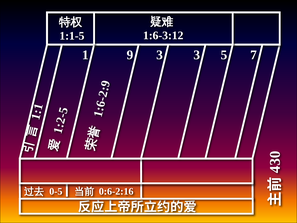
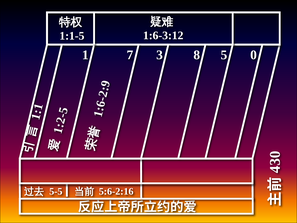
1 9: 9 -> 7 (130, 55)
3 3: 3 -> 8 (197, 55)
5 7: 7 -> 0 (254, 55)
0-5: 0-5 -> 5-5 (56, 191)
0:6-2:16: 0:6-2:16 -> 5:6-2:16 (116, 191)
